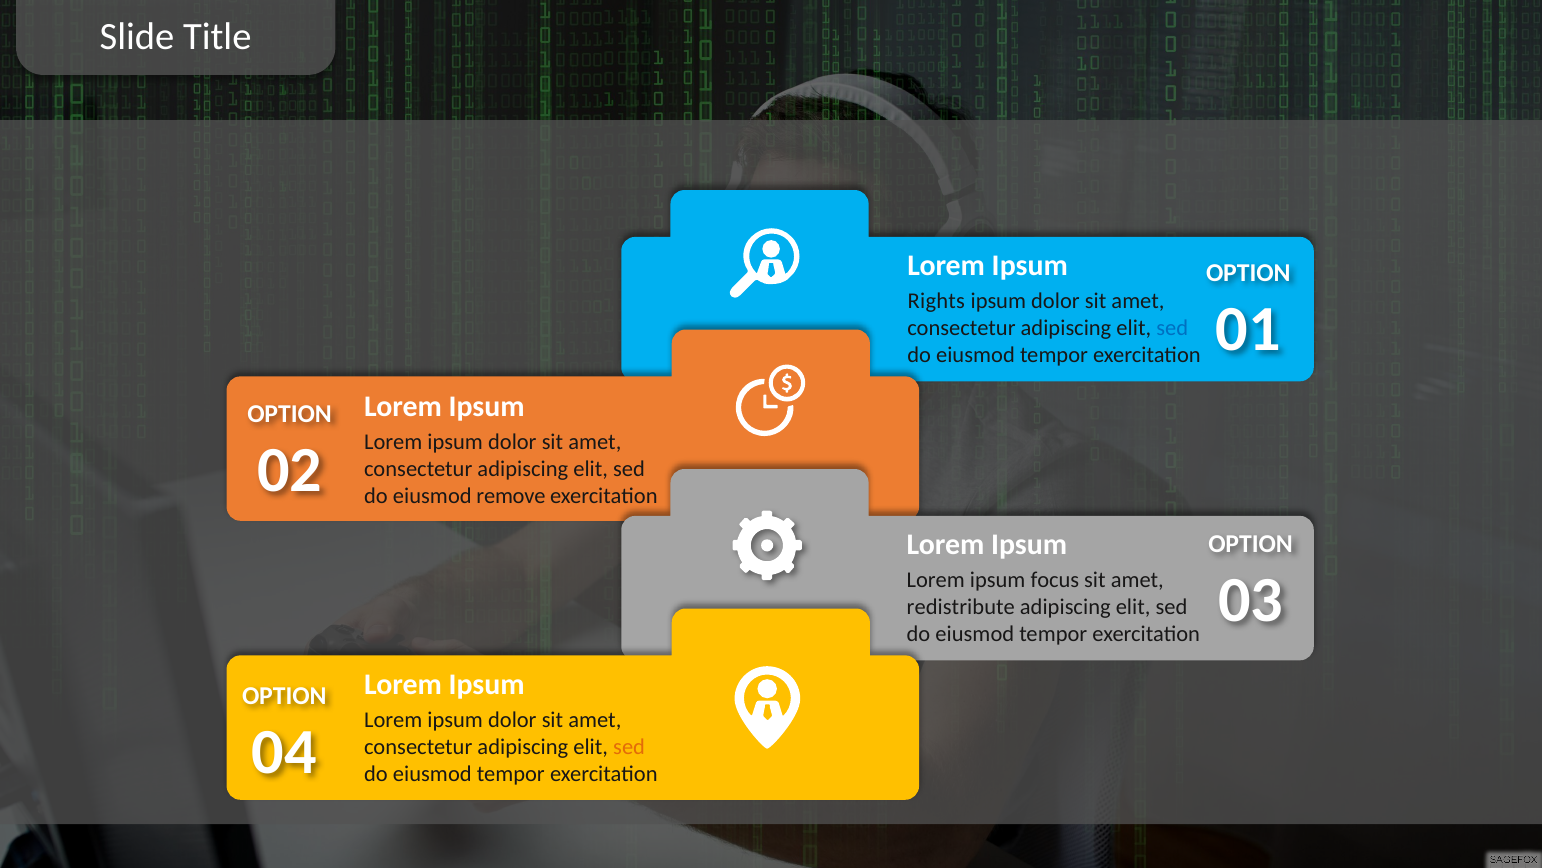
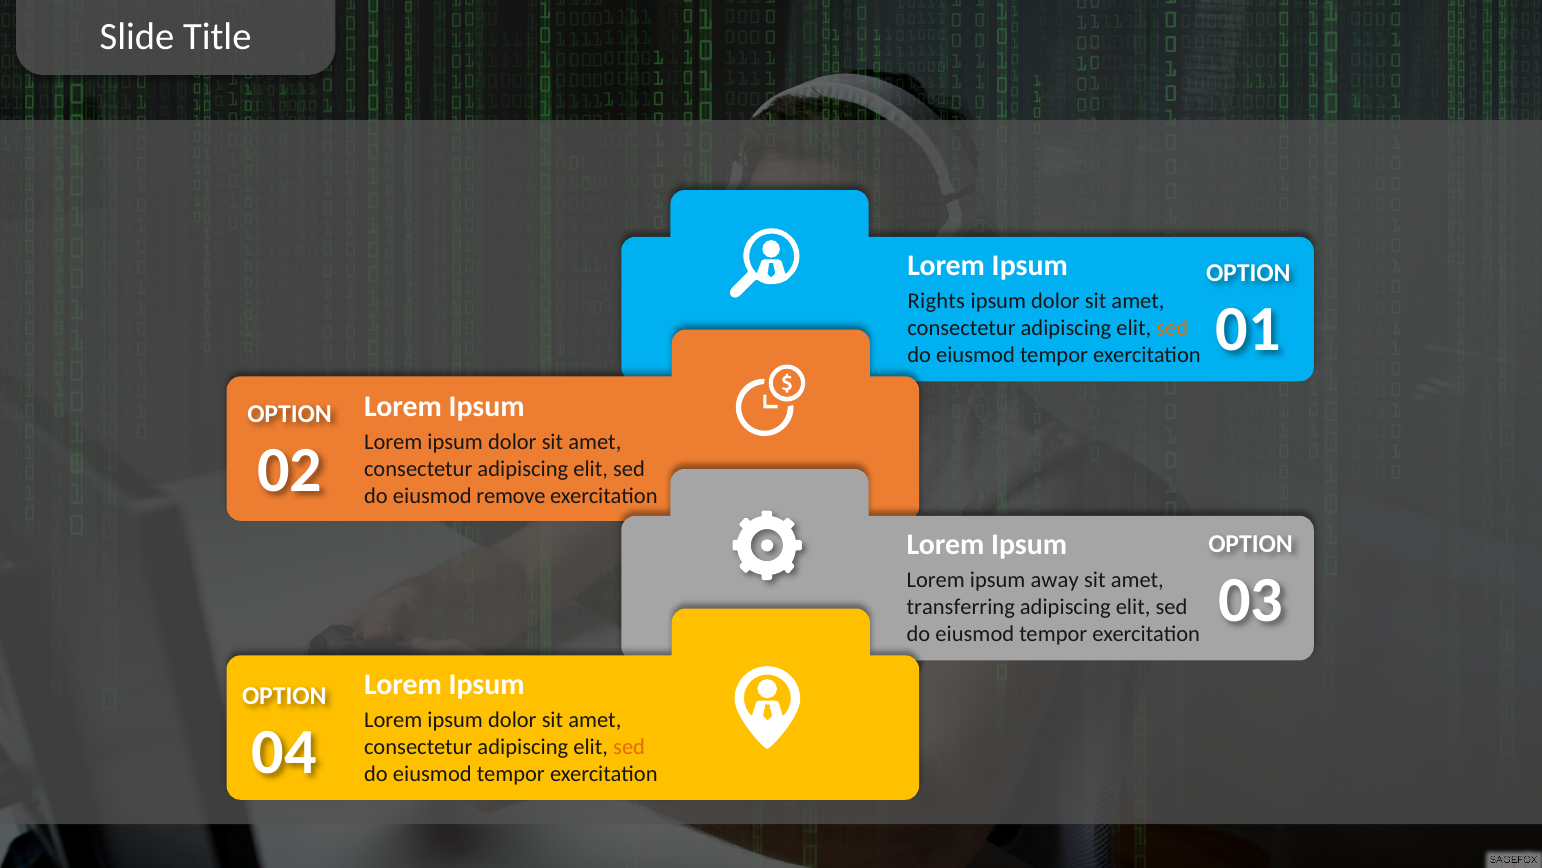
sed colour: blue -> orange (1172, 328)
focus: focus -> away (1055, 579)
redistribute: redistribute -> transferring (961, 606)
